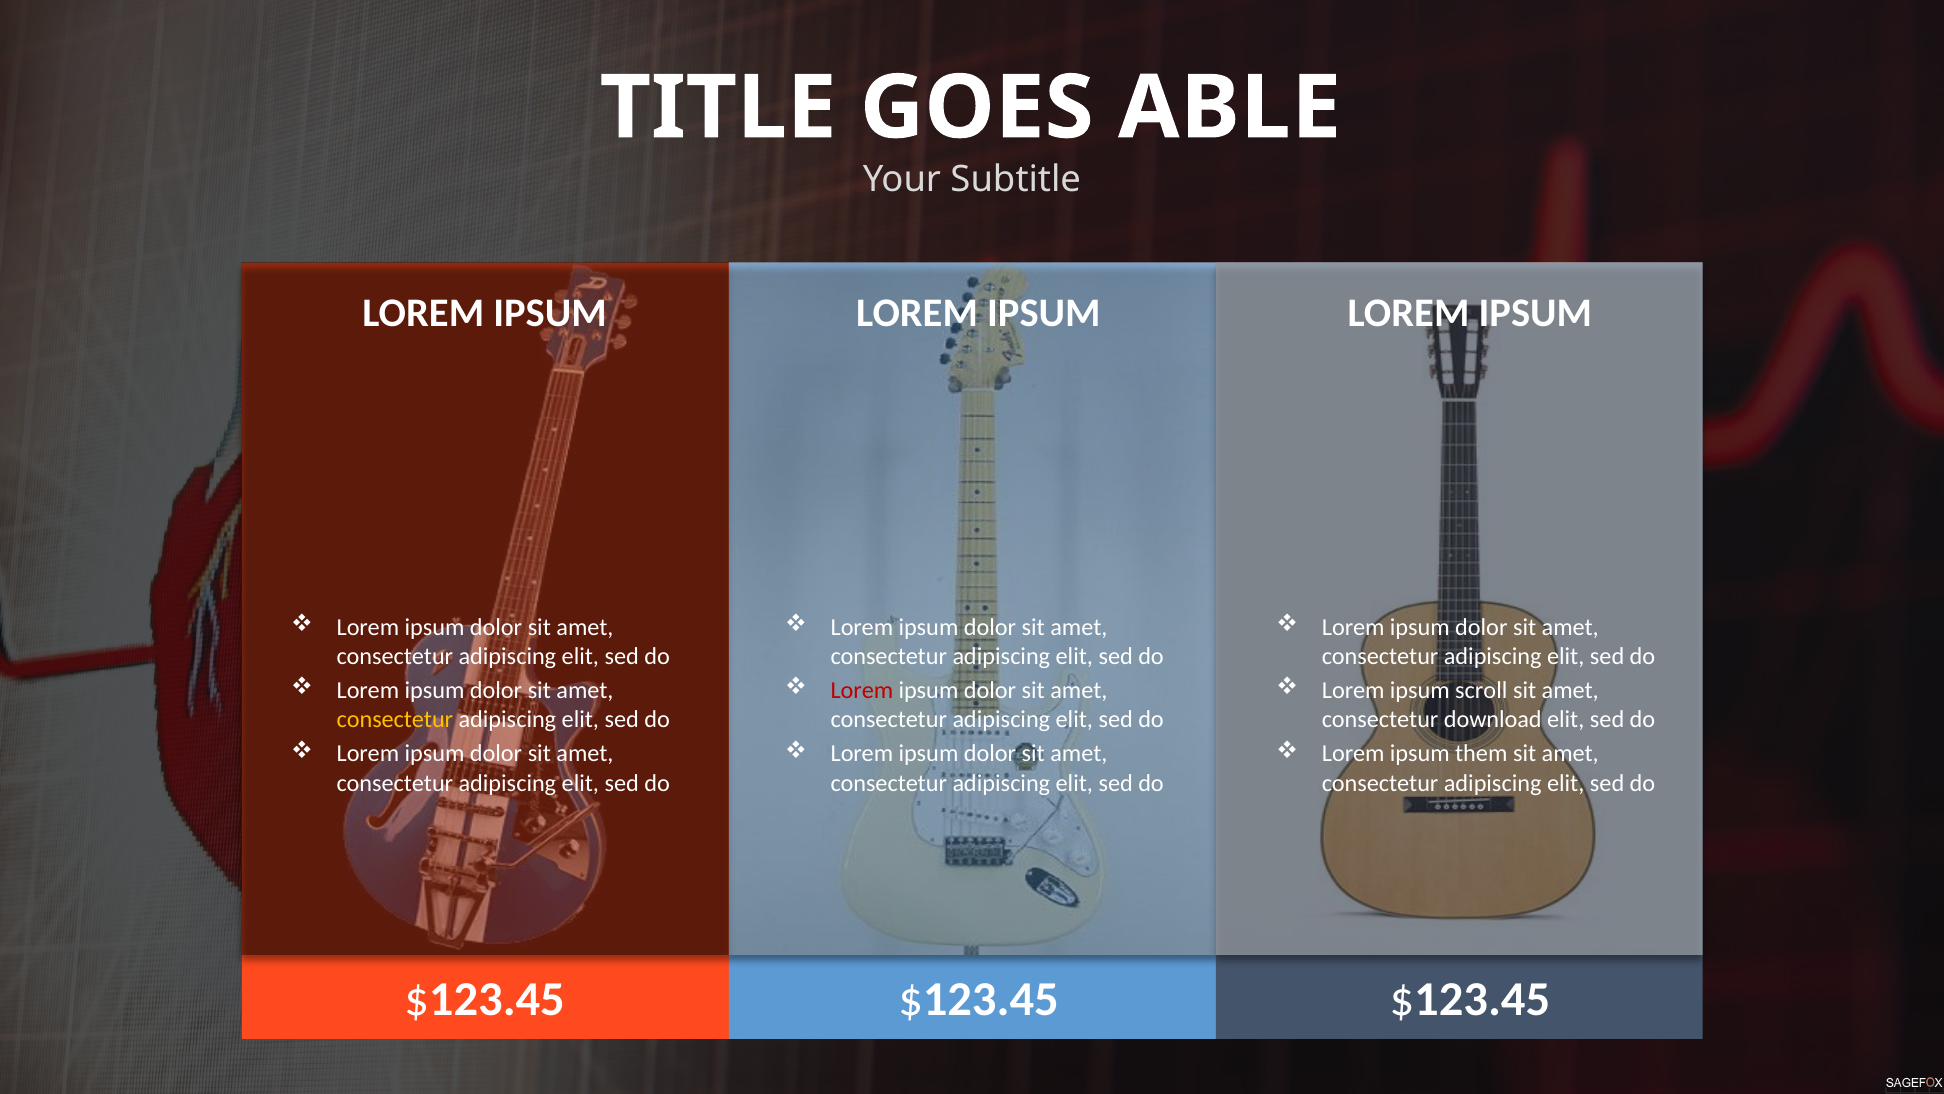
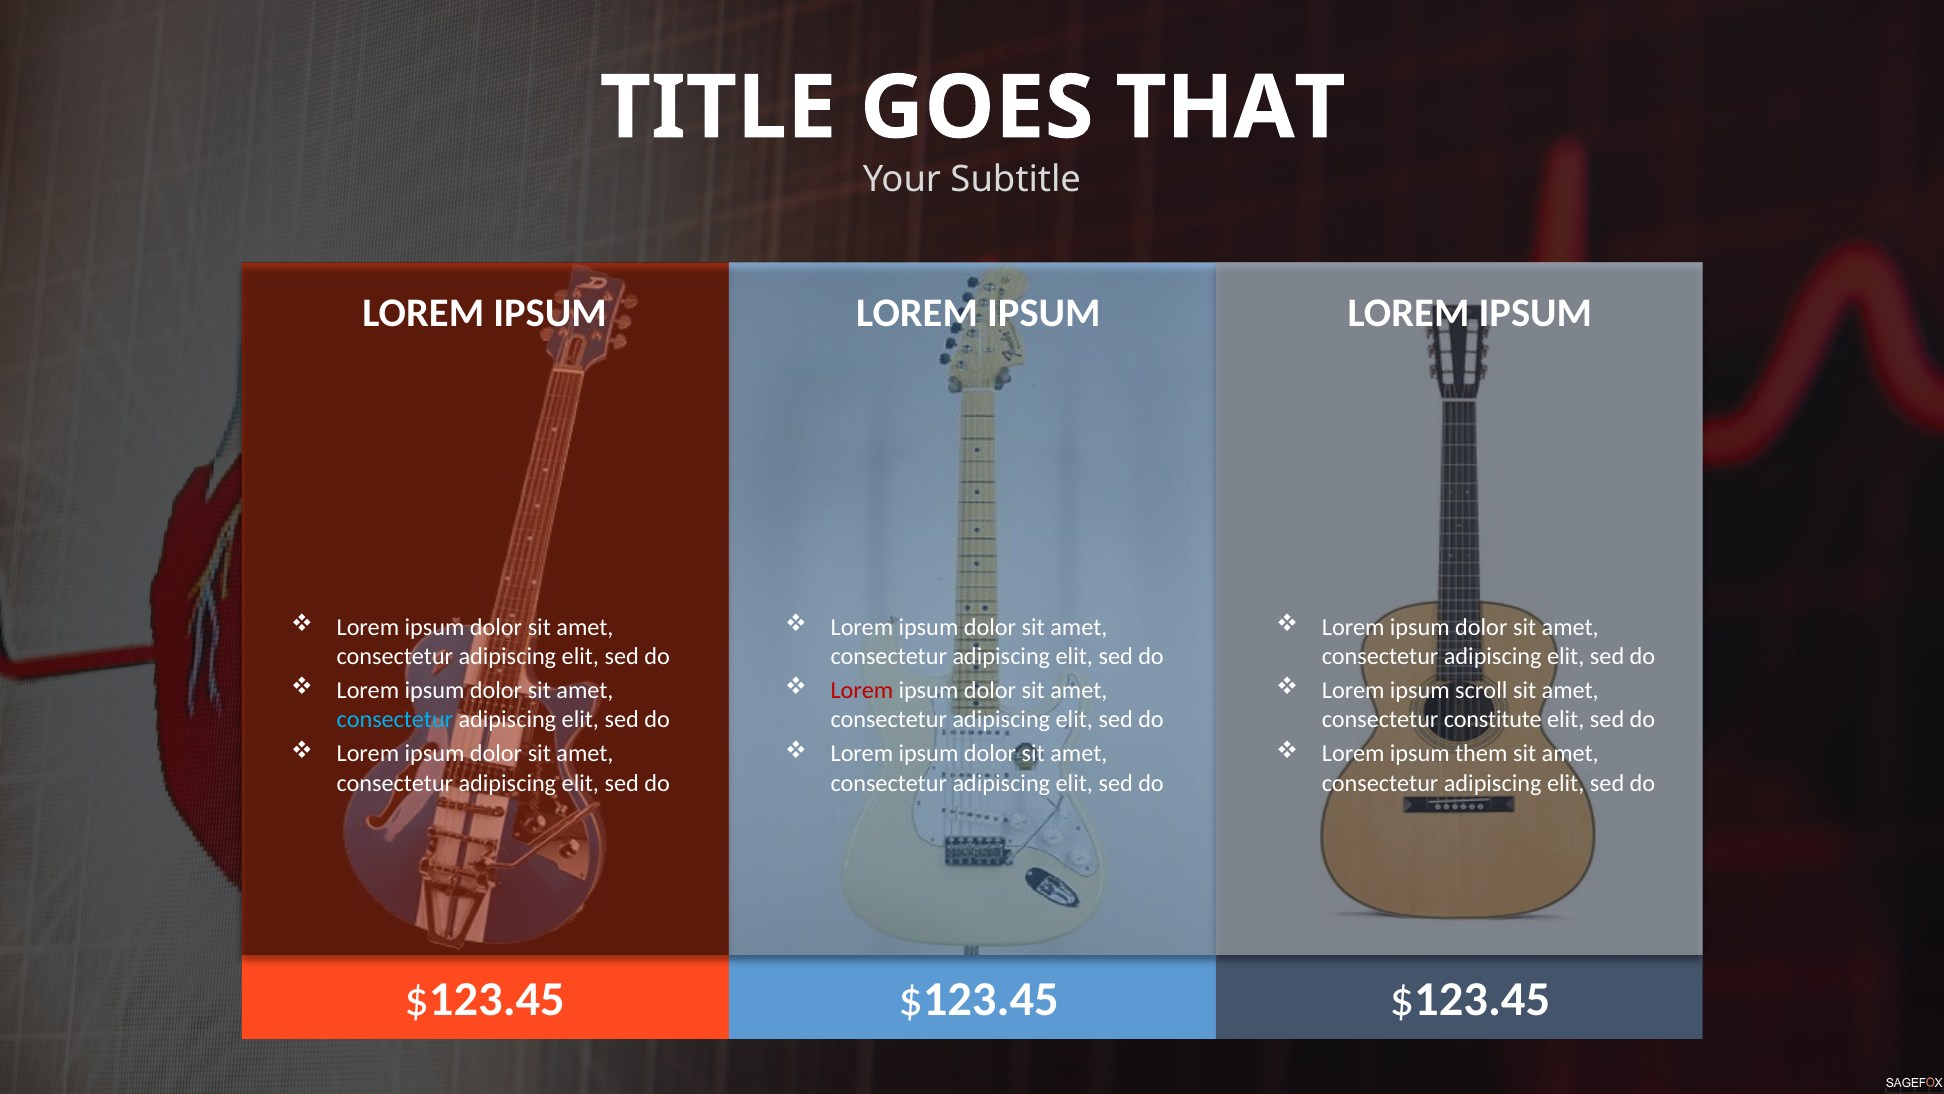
ABLE: ABLE -> THAT (1231, 108)
consectetur colour: yellow -> light blue (395, 720)
download: download -> constitute (1493, 720)
